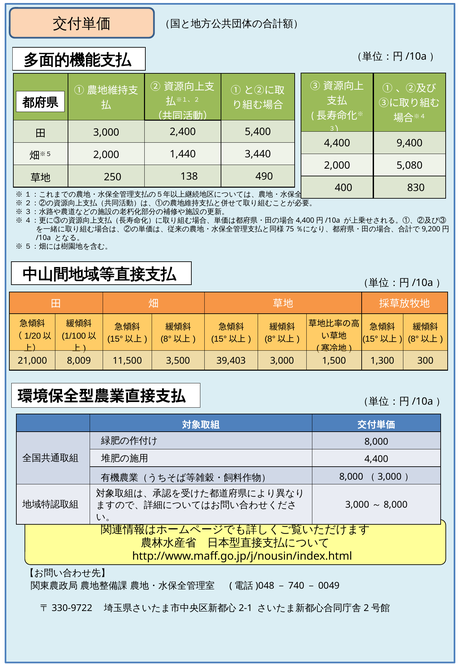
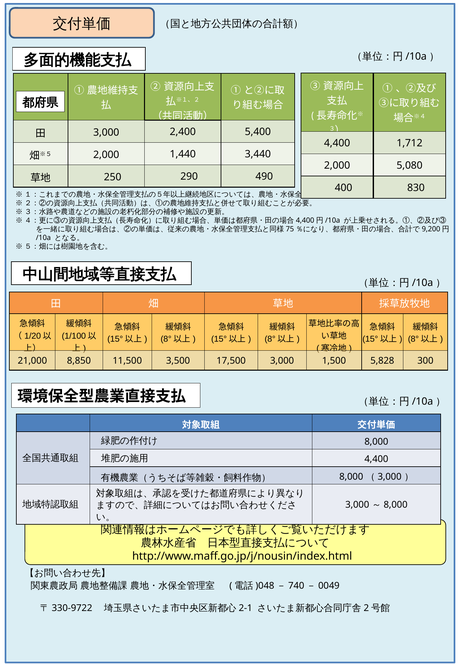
9,400: 9,400 -> 1,712 (410, 143)
138: 138 -> 290 (189, 177)
8,009: 8,009 -> 8,850 (79, 361)
39,403: 39,403 -> 17,500 (231, 361)
1,300: 1,300 -> 5,828 (382, 361)
